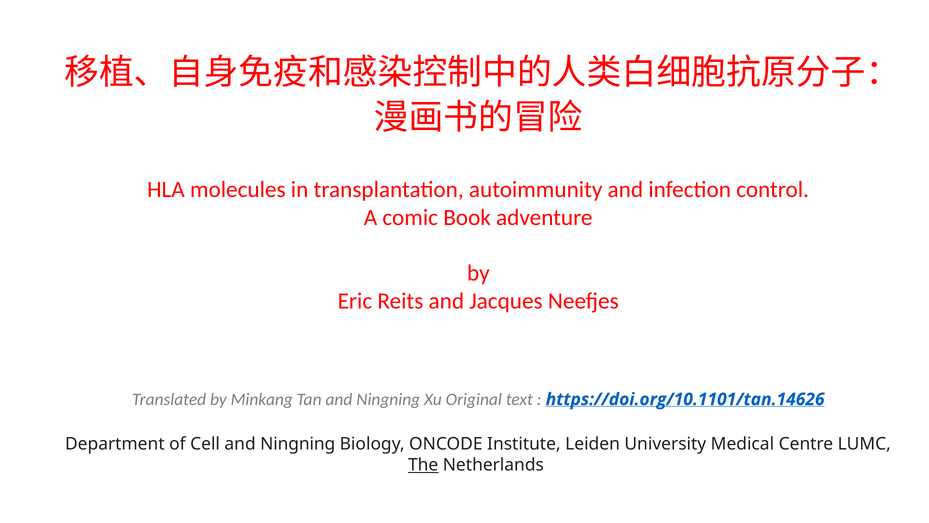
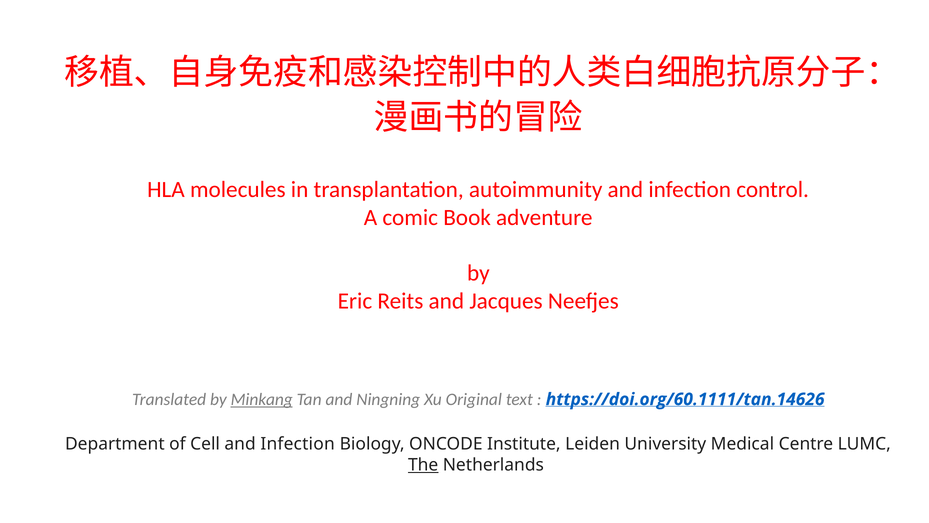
Minkang underline: none -> present (262, 399)
https://doi.org/10.1101/tan.14626: https://doi.org/10.1101/tan.14626 -> https://doi.org/60.1111/tan.14626 (685, 399)
Cell and Ningning: Ningning -> Infection (298, 444)
